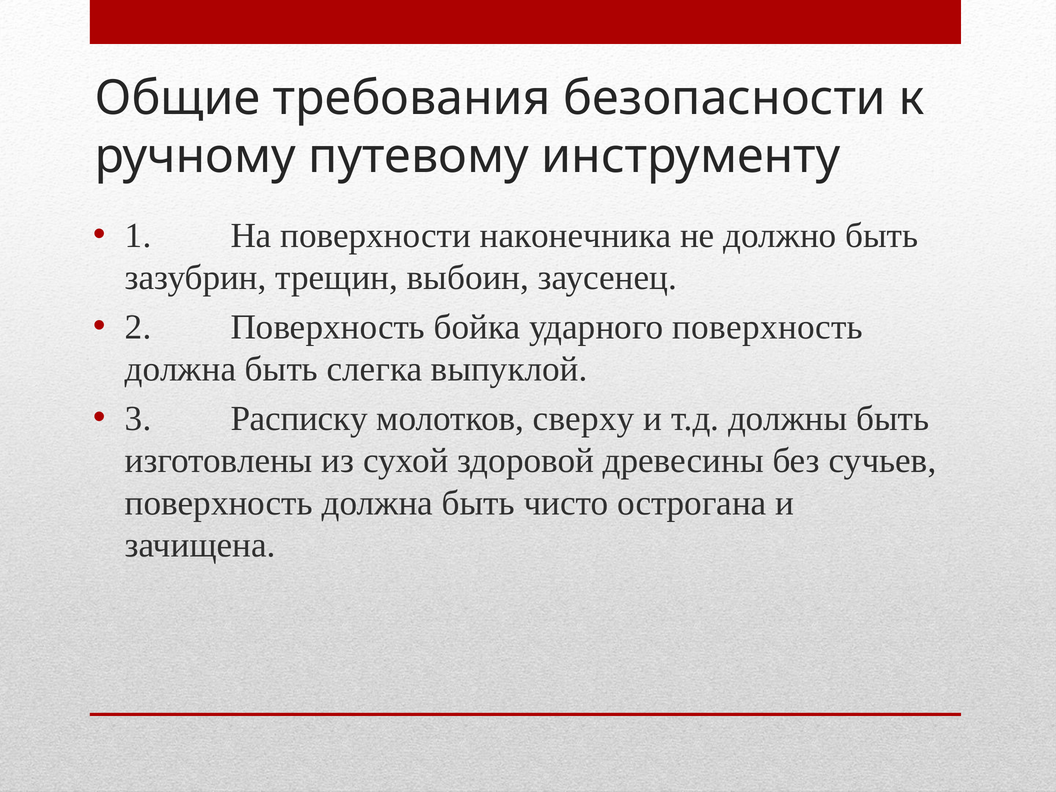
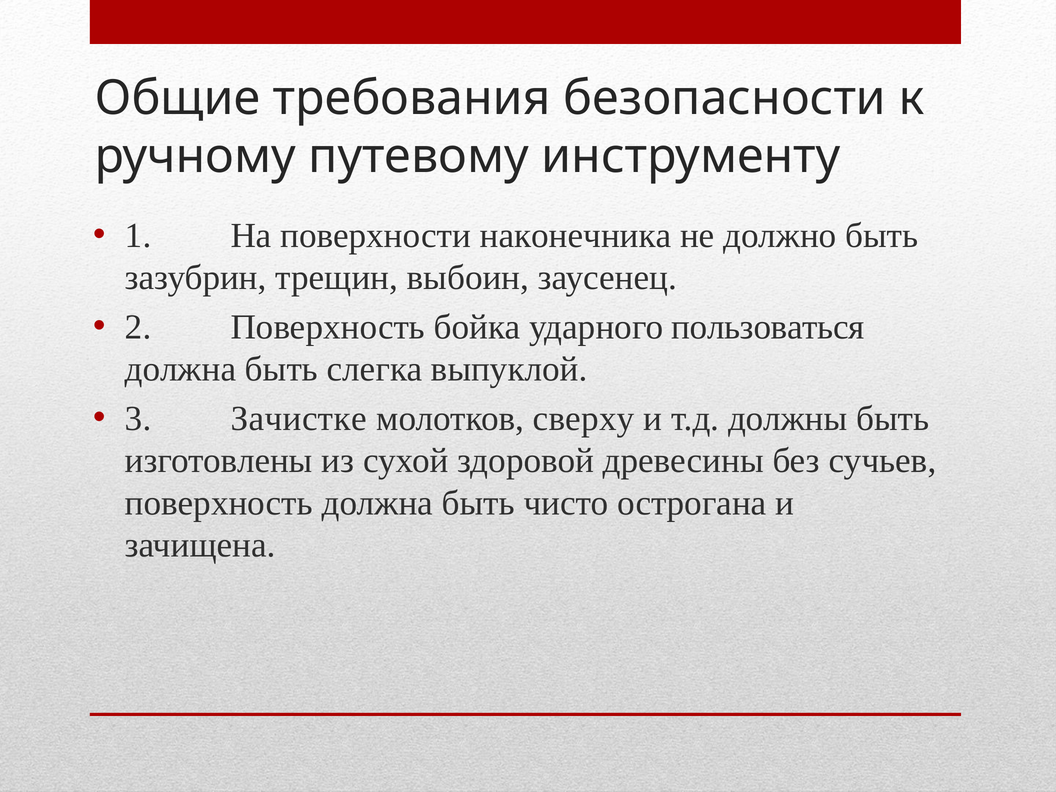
ударного поверхность: поверхность -> пользоваться (768, 327)
Расписку: Расписку -> Зачистке (299, 418)
